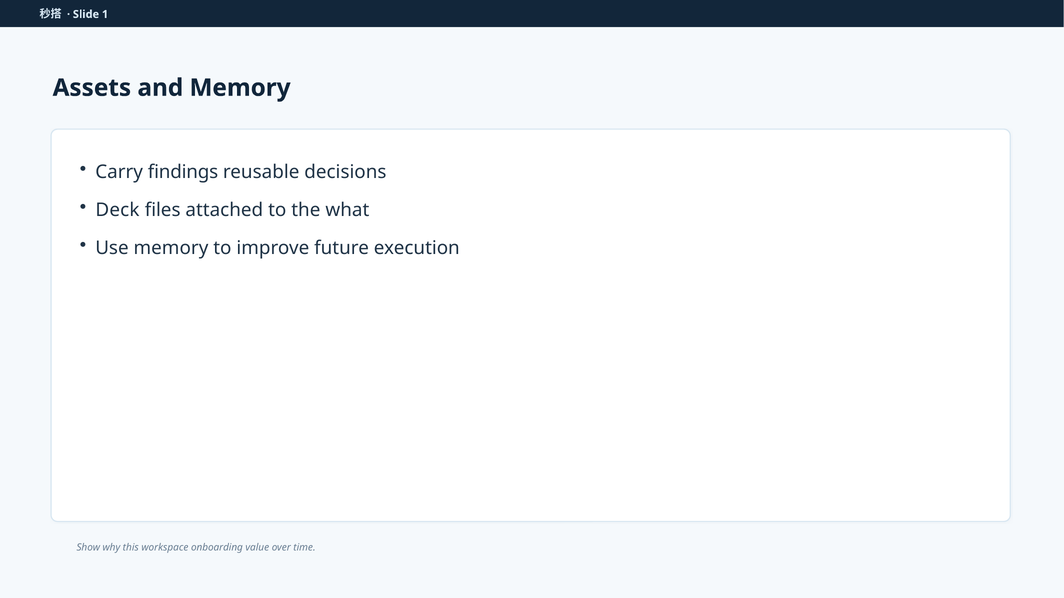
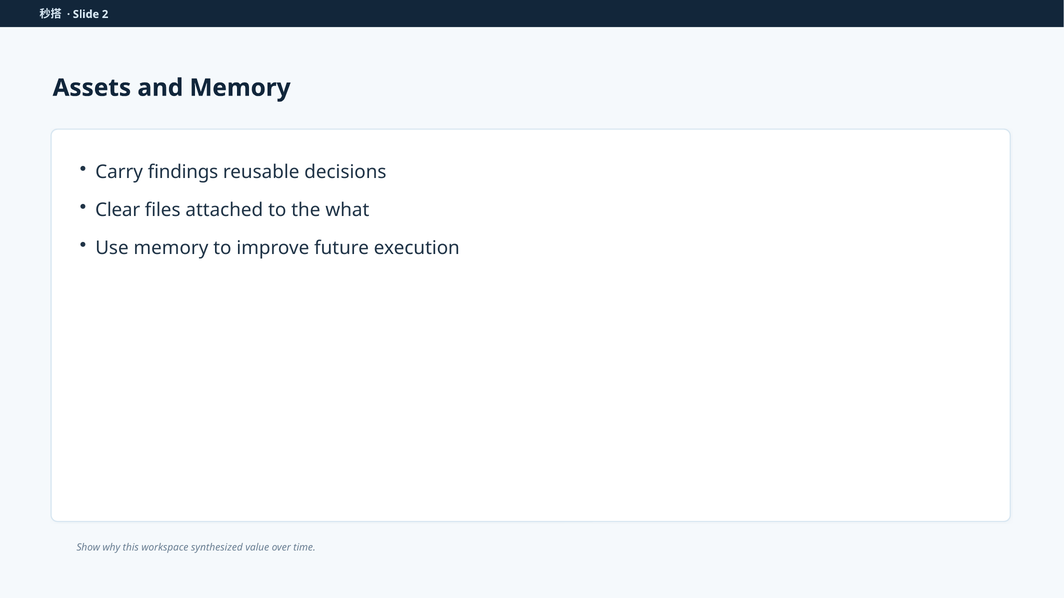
1: 1 -> 2 (105, 14)
Deck: Deck -> Clear (118, 210)
onboarding: onboarding -> synthesized (217, 548)
